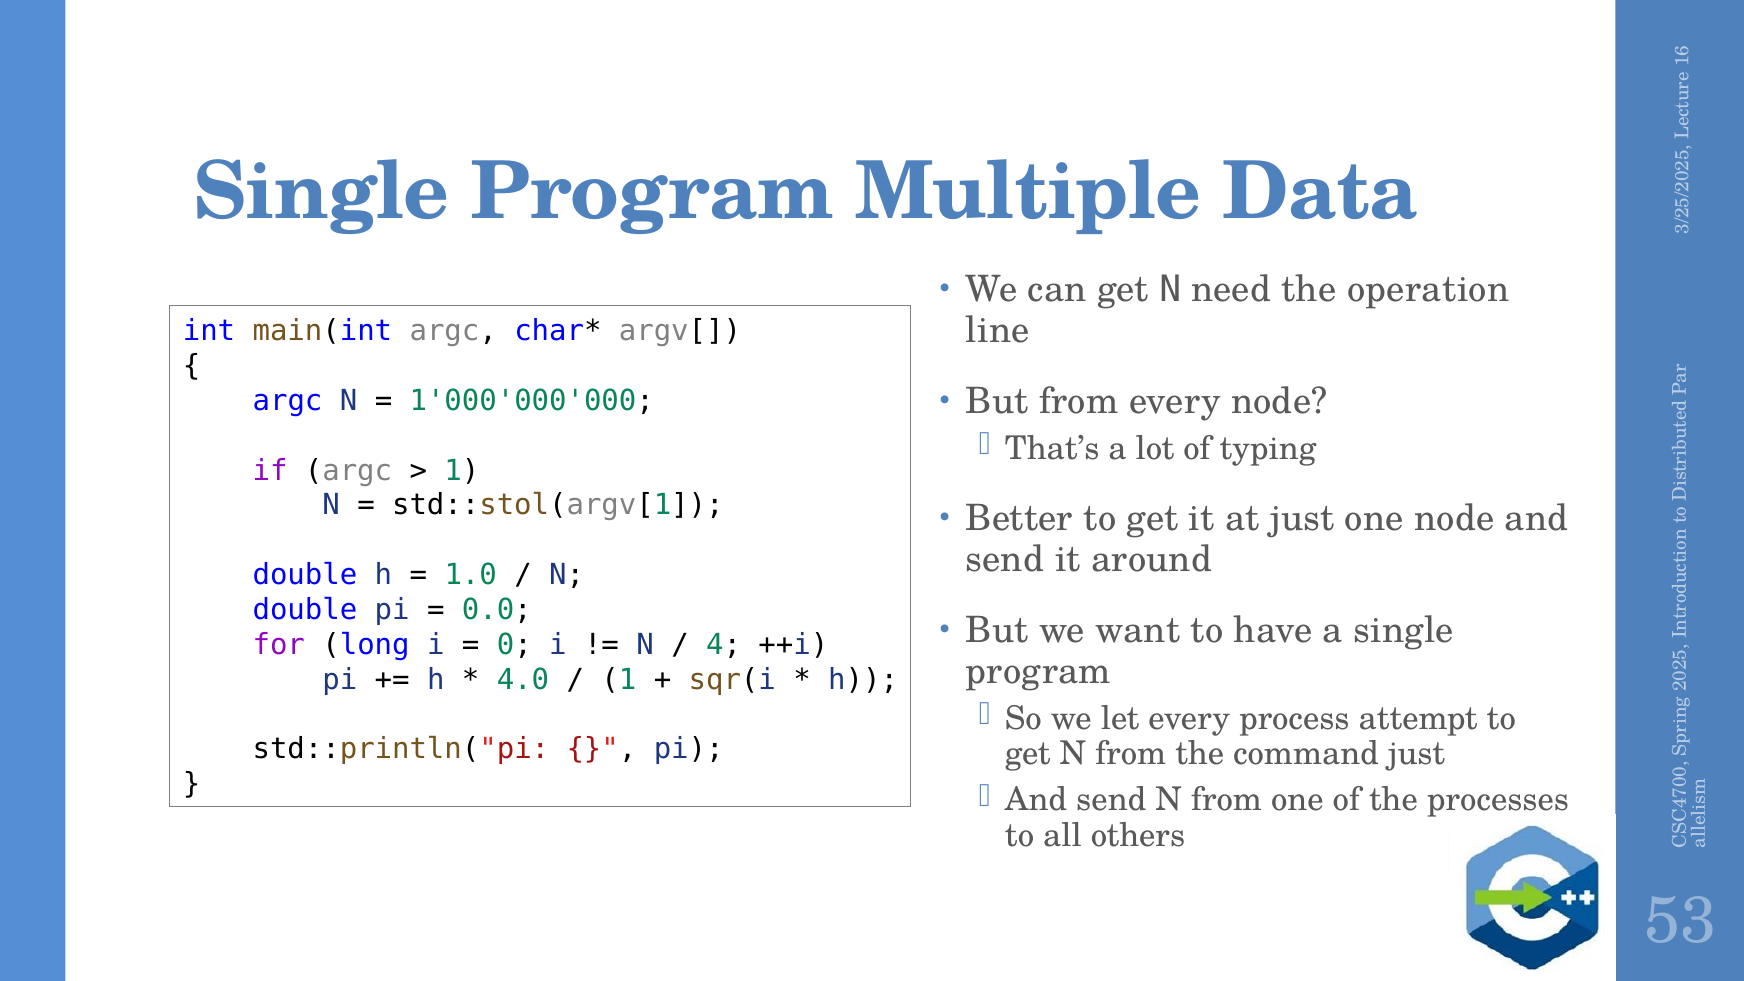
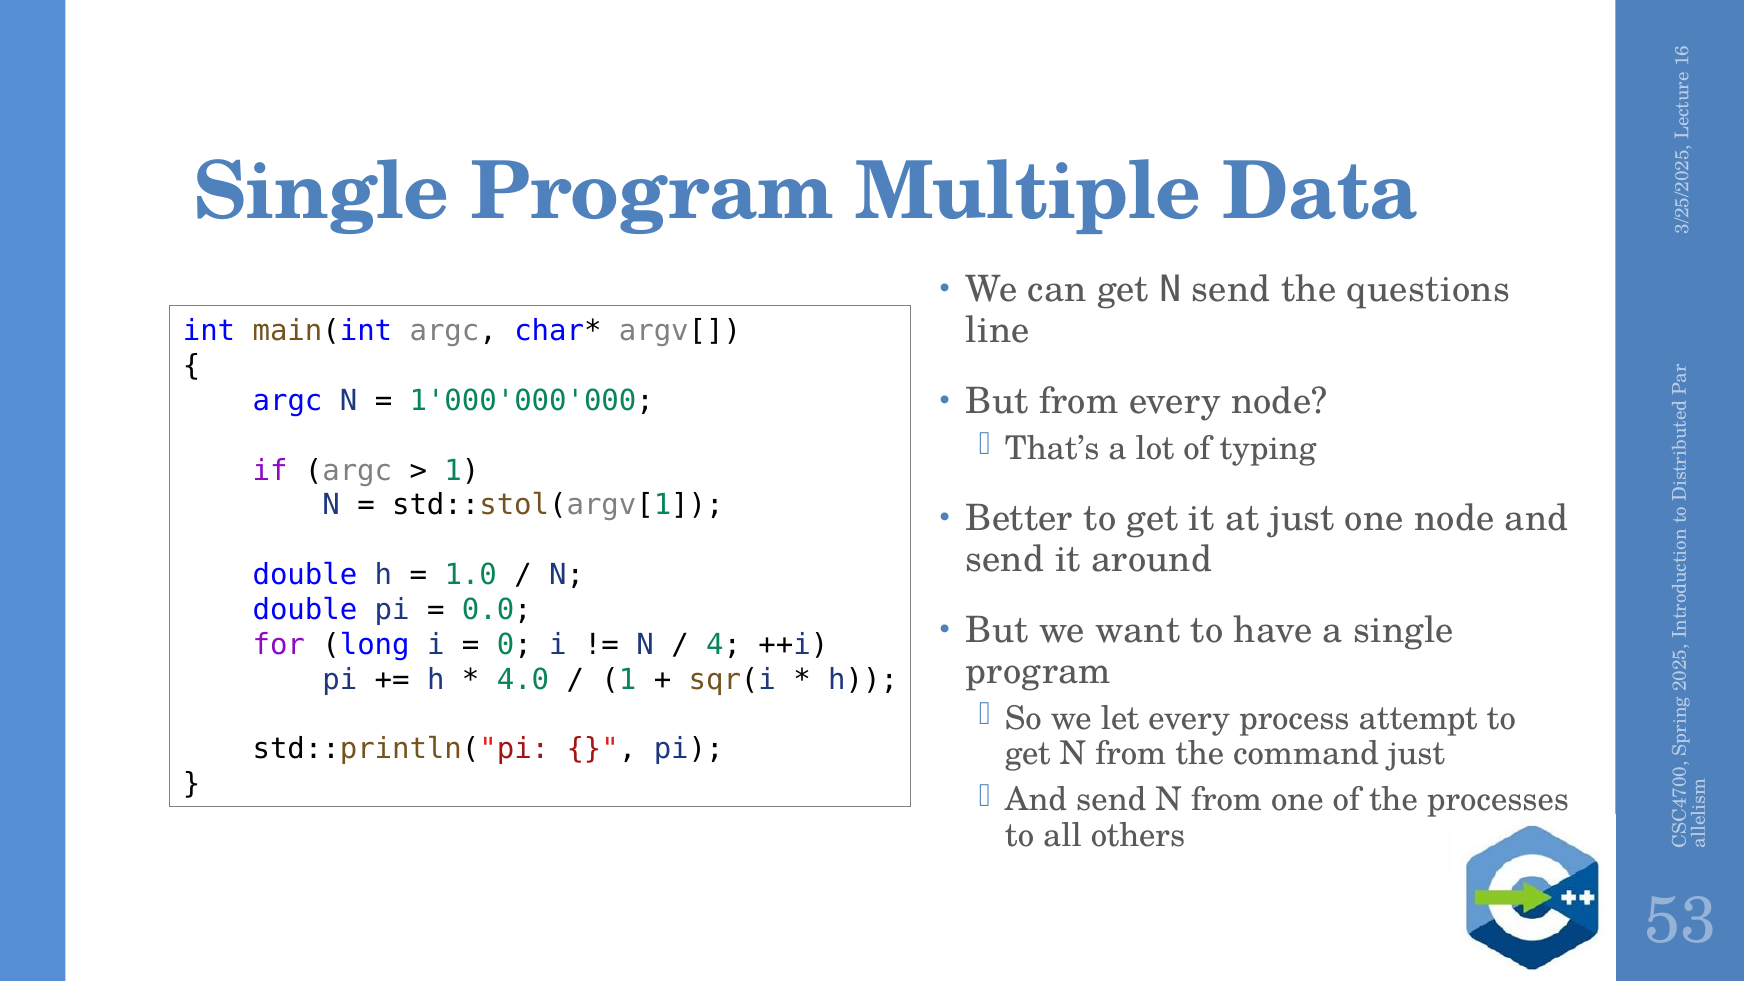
N need: need -> send (1231, 289)
operation: operation -> questions (1428, 289)
